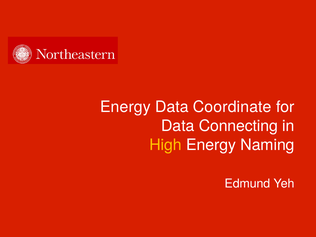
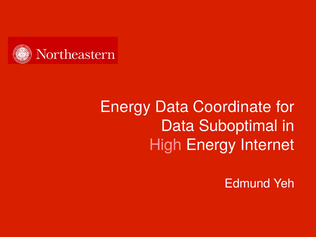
Connecting: Connecting -> Suboptimal (238, 126)
High colour: yellow -> pink (166, 145)
Naming: Naming -> Internet (267, 145)
